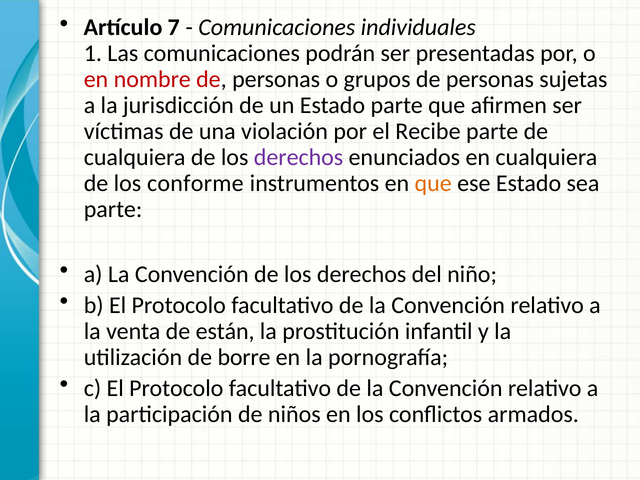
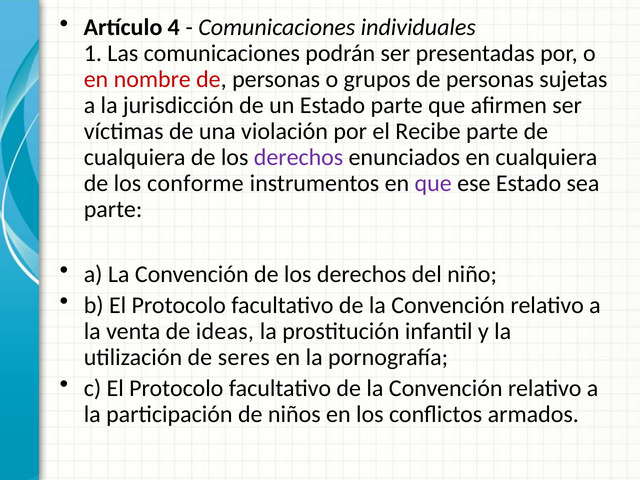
7: 7 -> 4 (174, 27)
que colour: orange -> purple (433, 183)
están: están -> ideas (225, 331)
borre: borre -> seres (244, 357)
